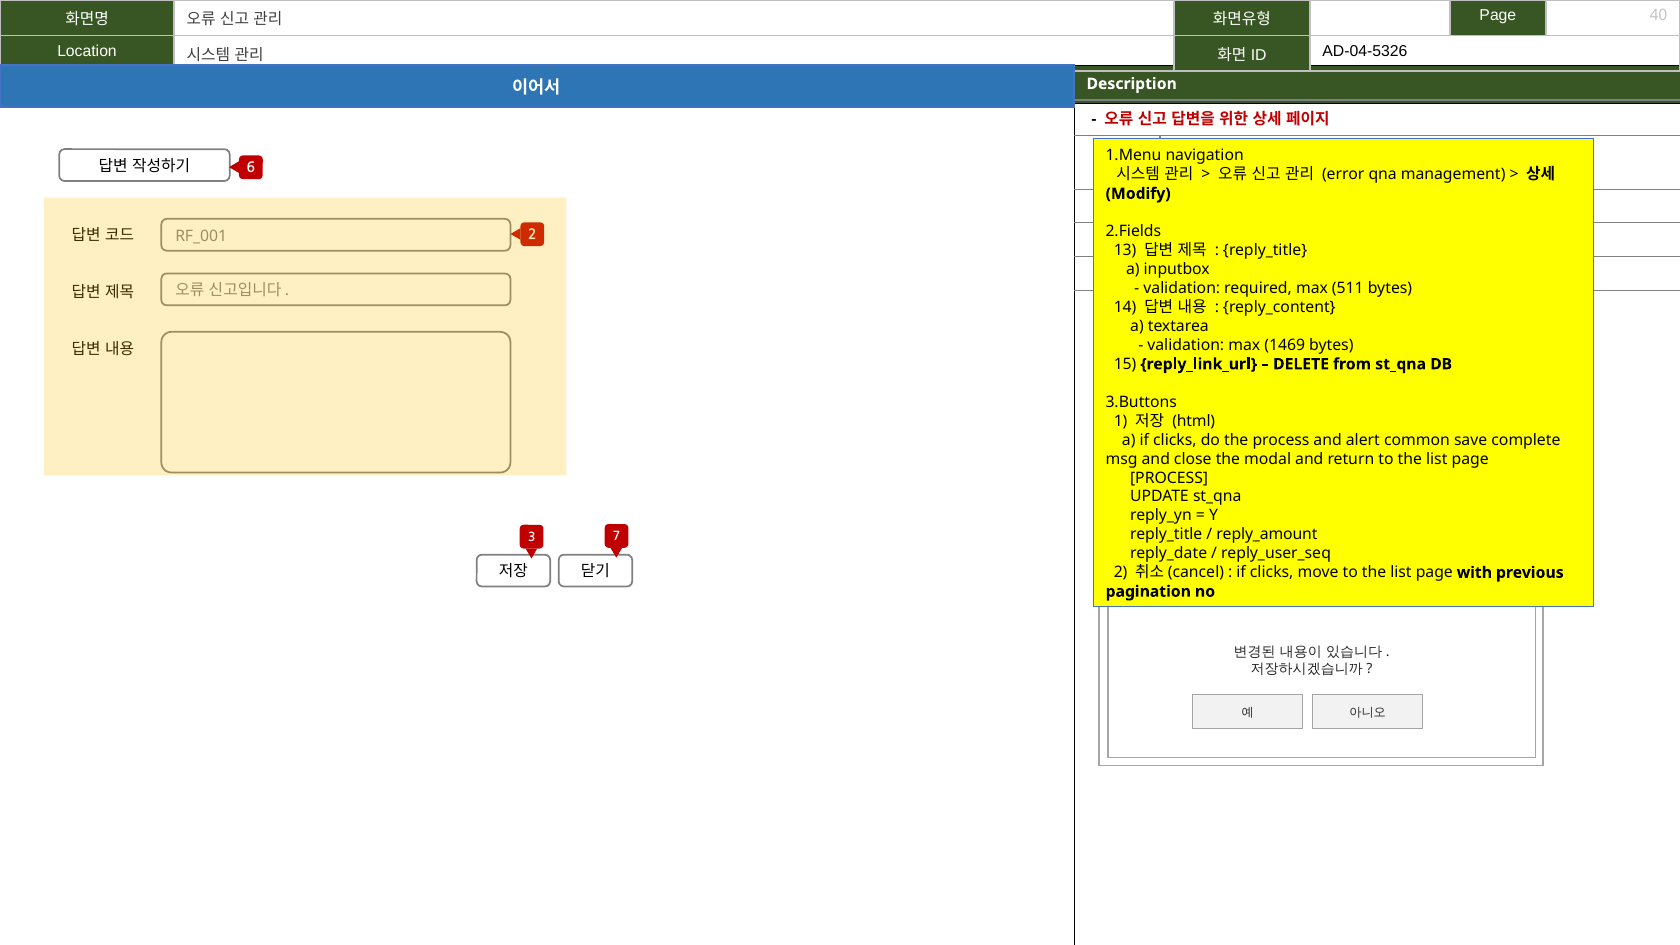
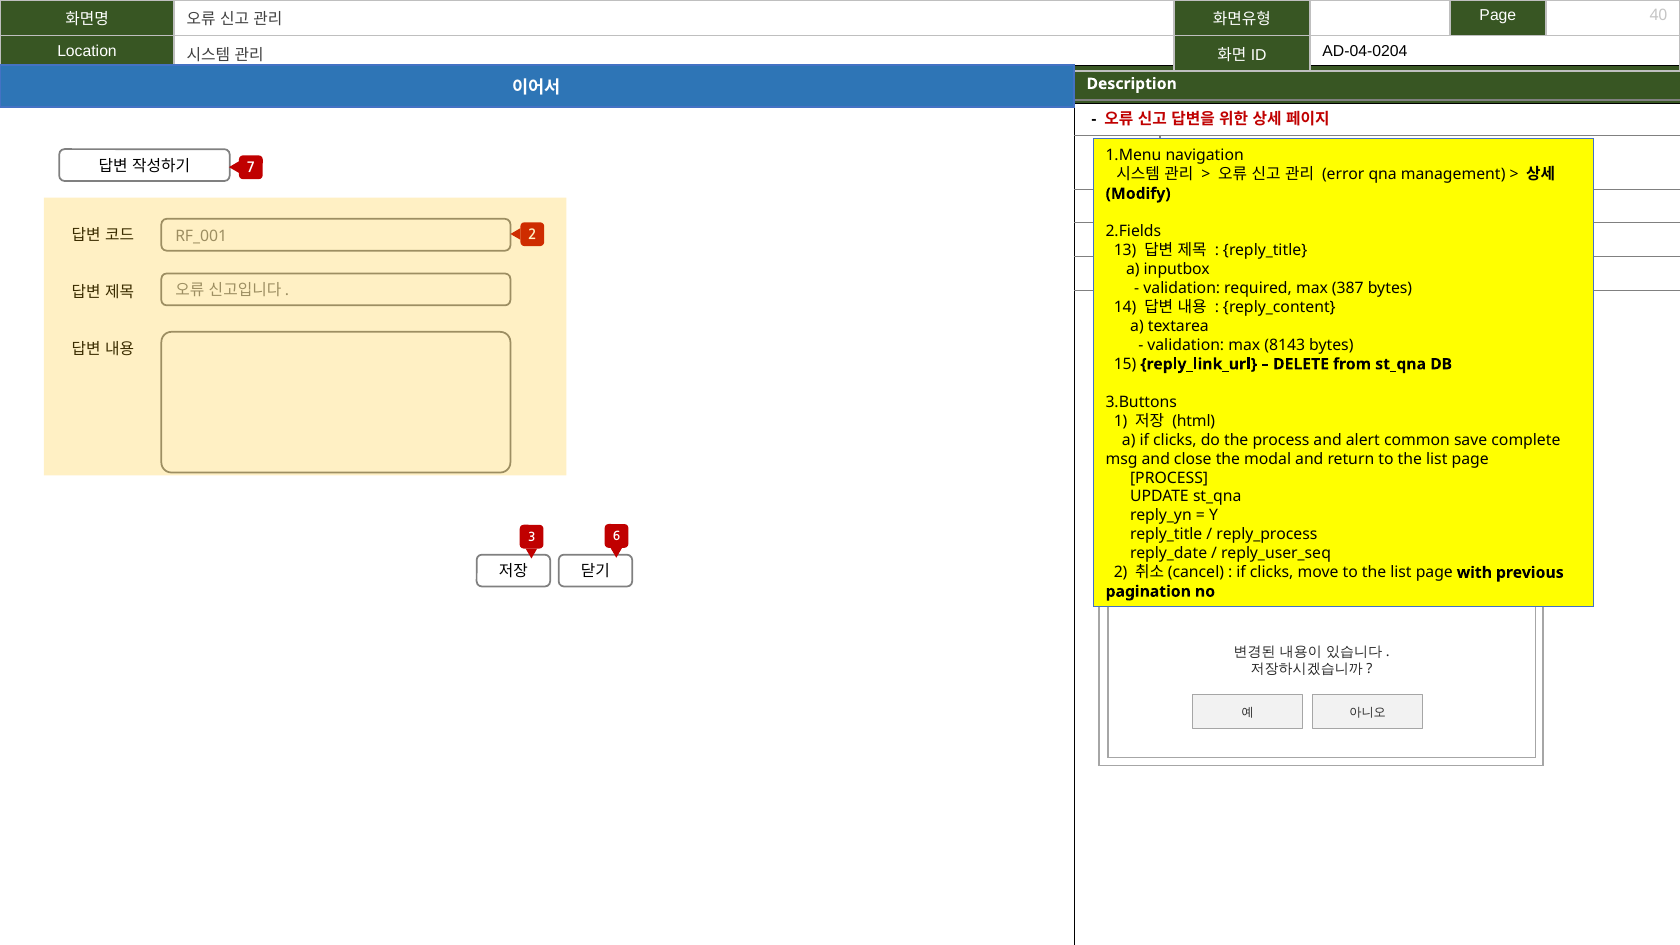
AD-04-5326: AD-04-5326 -> AD-04-0204 (1365, 51)
6: 6 -> 7 (251, 168)
511: 511 -> 387 (1348, 288)
1469: 1469 -> 8143 (1285, 345)
reply_amount: reply_amount -> reply_process (1267, 535)
7: 7 -> 6 (617, 537)
